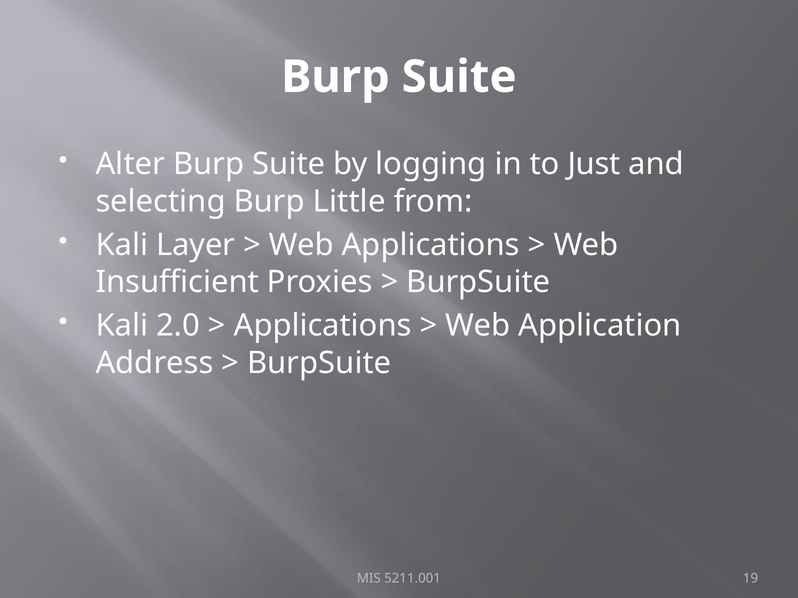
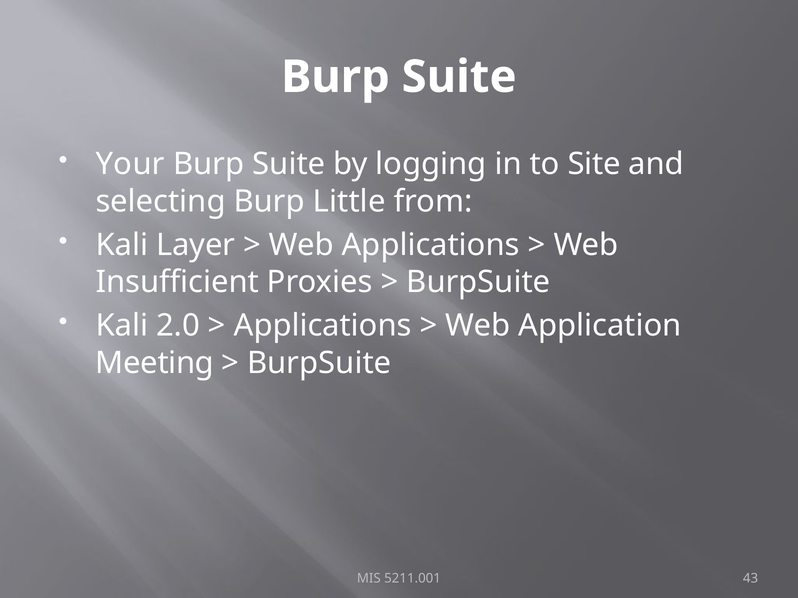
Alter: Alter -> Your (130, 164)
Just: Just -> Site (594, 164)
Address: Address -> Meeting (155, 363)
19: 19 -> 43 (751, 579)
